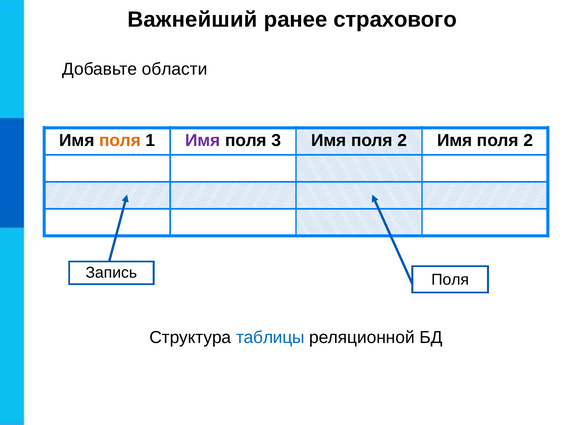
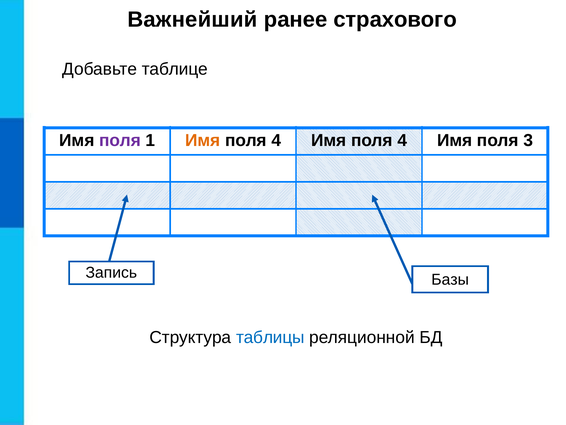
области: области -> таблице (175, 69)
поля colour: orange -> purple (120, 140)
Имя colour: purple -> orange (203, 140)
3: 3 -> 4 (276, 140)
2: 2 -> 4 (402, 140)
2: 2 -> 3 (528, 140)
Запись Поля: Поля -> Базы (450, 279)
